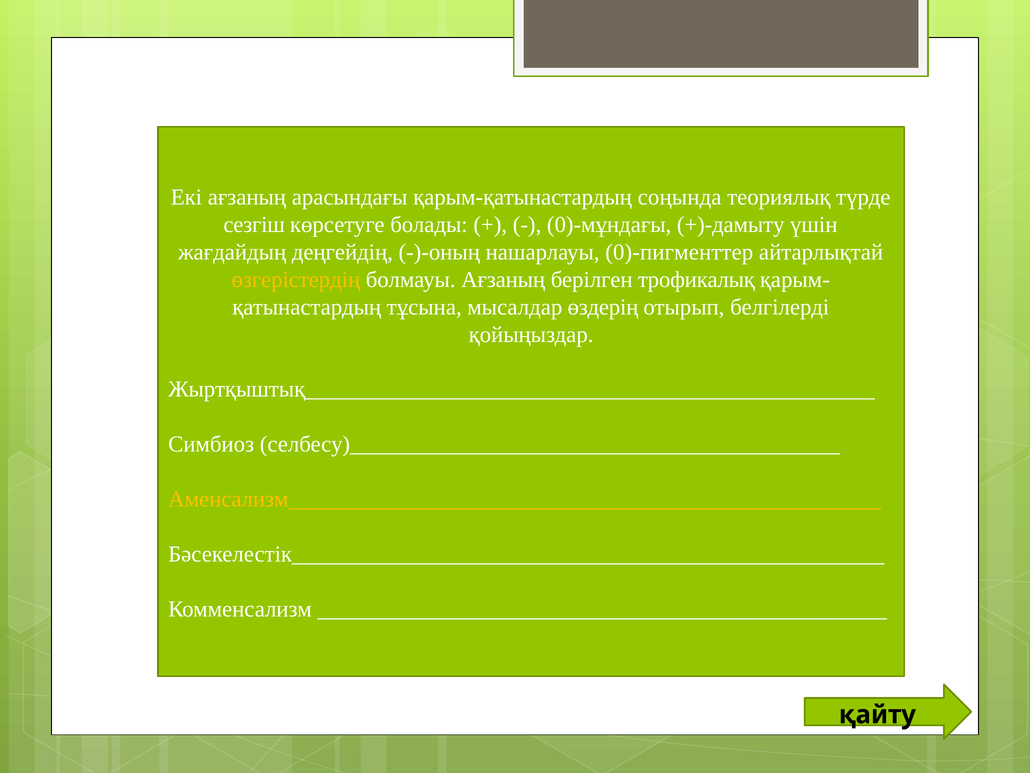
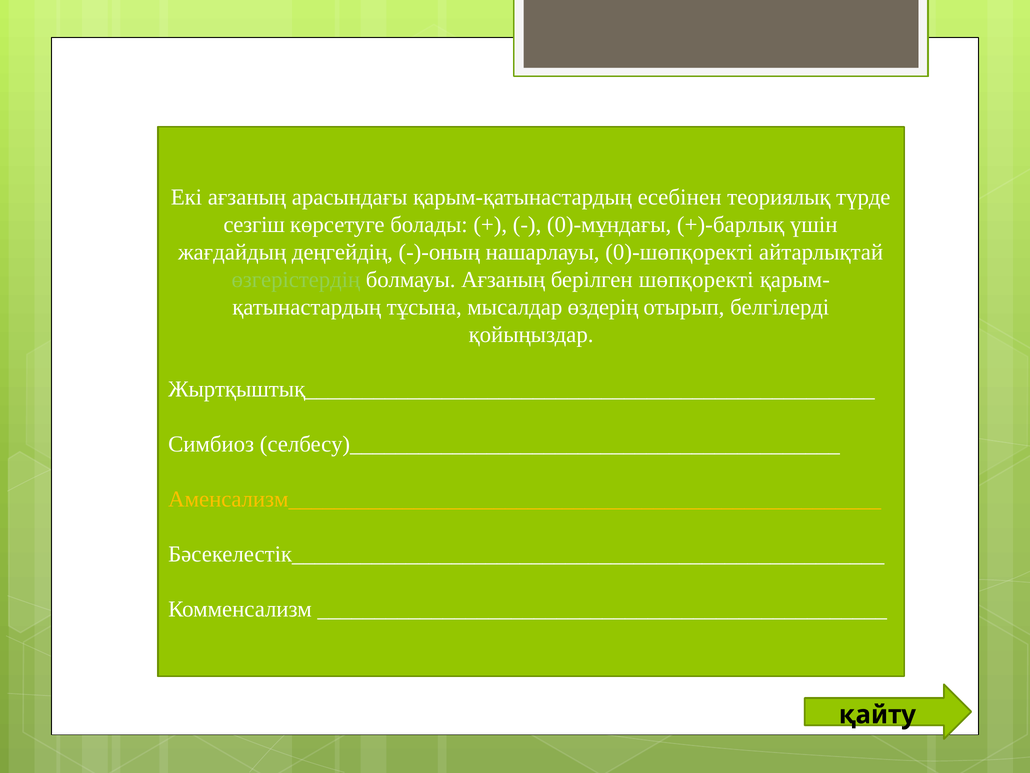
соңында: соңында -> есебінен (680, 197)
+)-дамыту: +)-дамыту -> +)-барлық (731, 224)
0)-пигменттер: 0)-пигменттер -> 0)-шөпқоректі (679, 252)
өзгерістердің colour: yellow -> light green (296, 279)
трофикалық: трофикалық -> шөпқоректі (696, 279)
